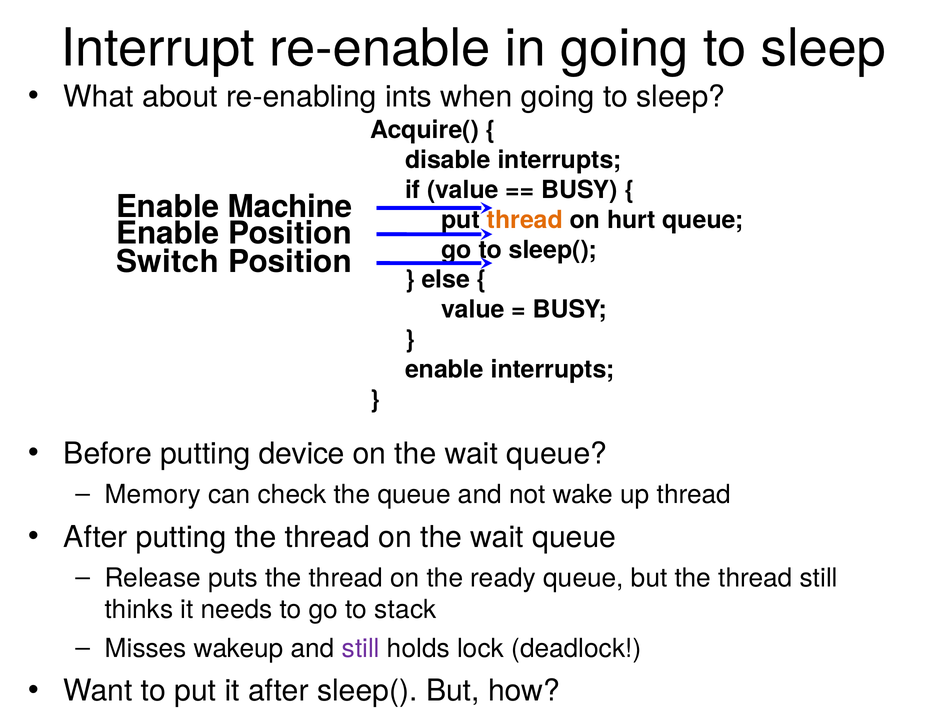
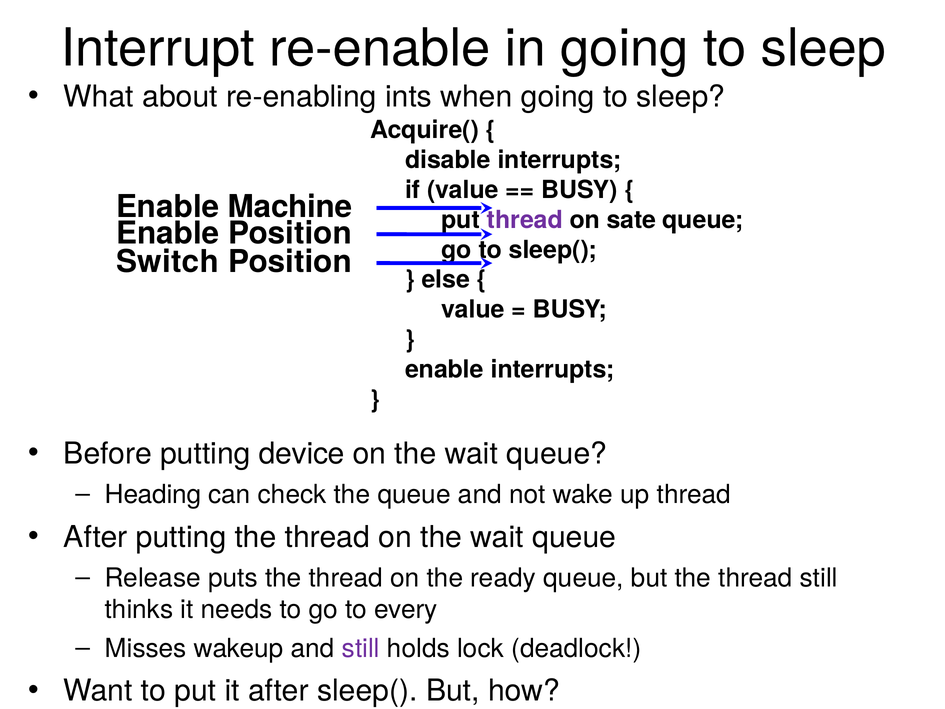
thread colour: orange -> purple (525, 220)
hurt: hurt -> sate (631, 220)
Memory: Memory -> Heading (153, 494)
stack: stack -> every (406, 609)
